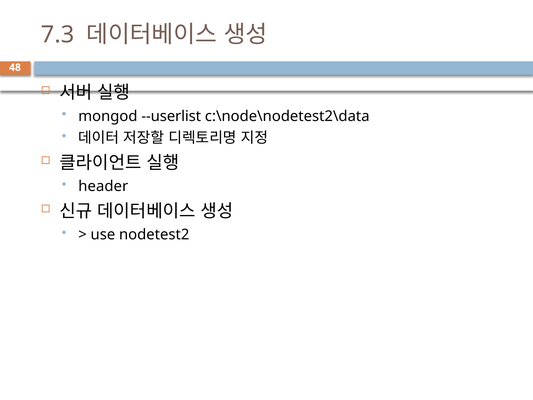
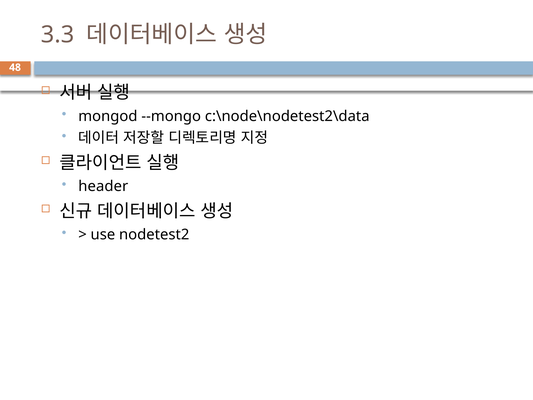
7.3: 7.3 -> 3.3 (58, 35)
--userlist: --userlist -> --mongo (171, 116)
